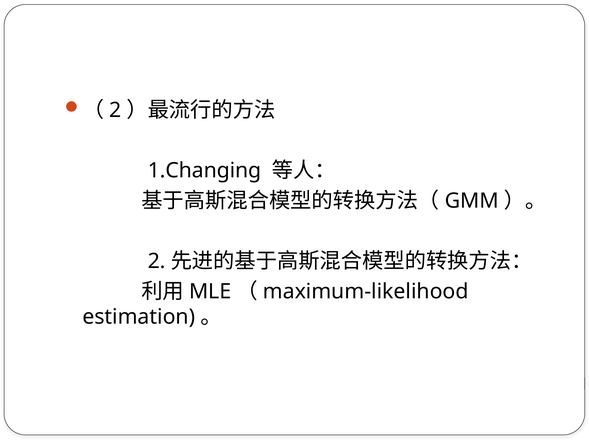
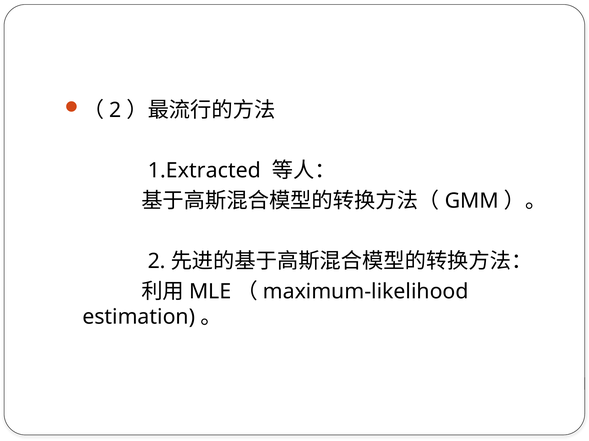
1.Changing: 1.Changing -> 1.Extracted (204, 171)
